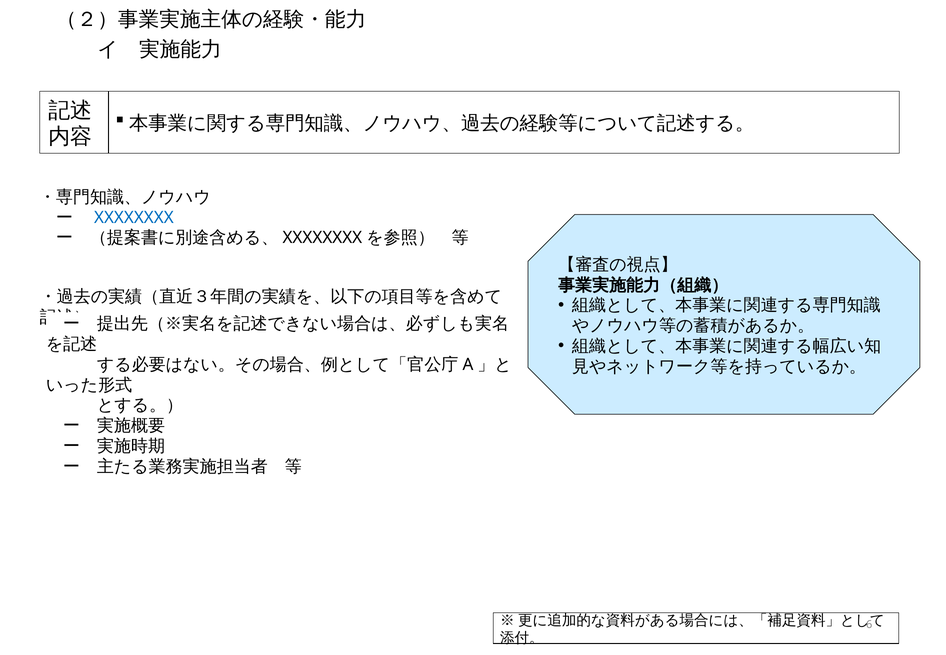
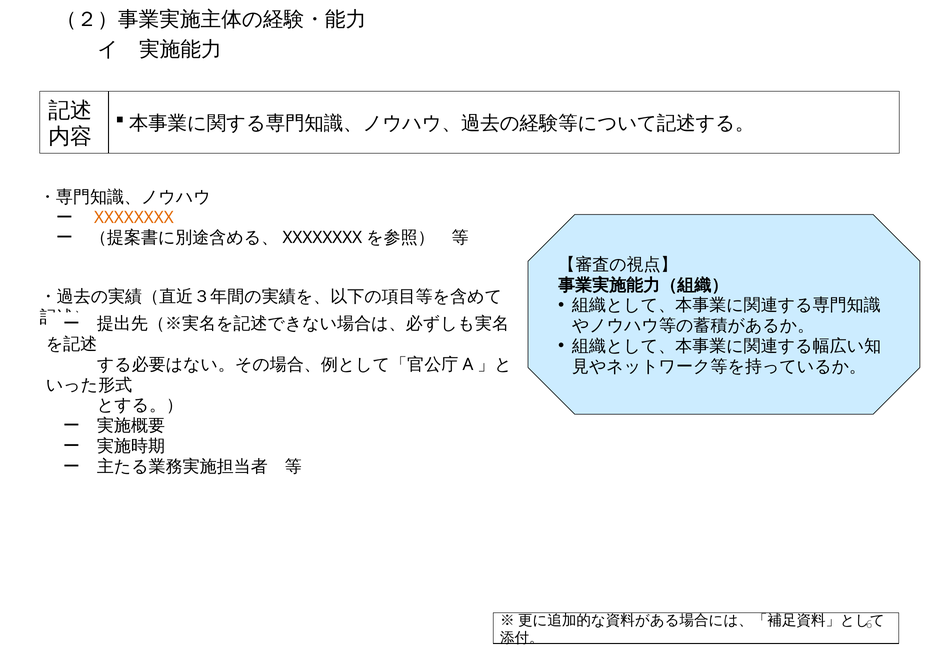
XXXXXXXX colour: blue -> orange (134, 217)
